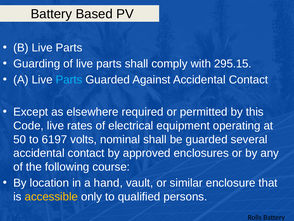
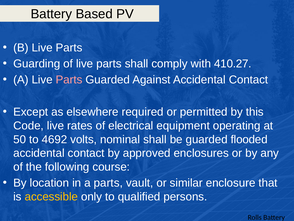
295.15: 295.15 -> 410.27 (233, 64)
Parts colour: light blue -> pink (69, 80)
6197: 6197 -> 4692 (54, 139)
several: several -> flooded (249, 139)
a hand: hand -> parts (108, 183)
